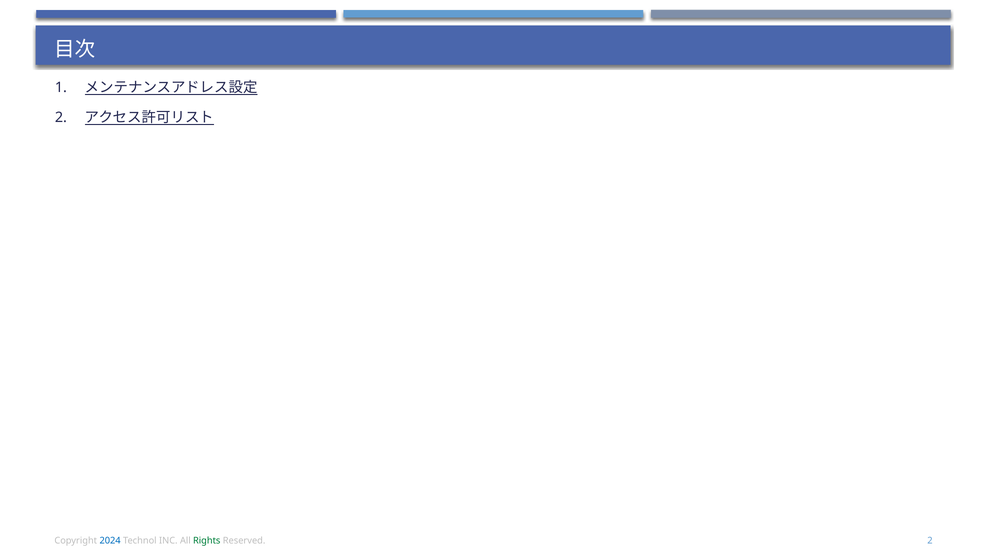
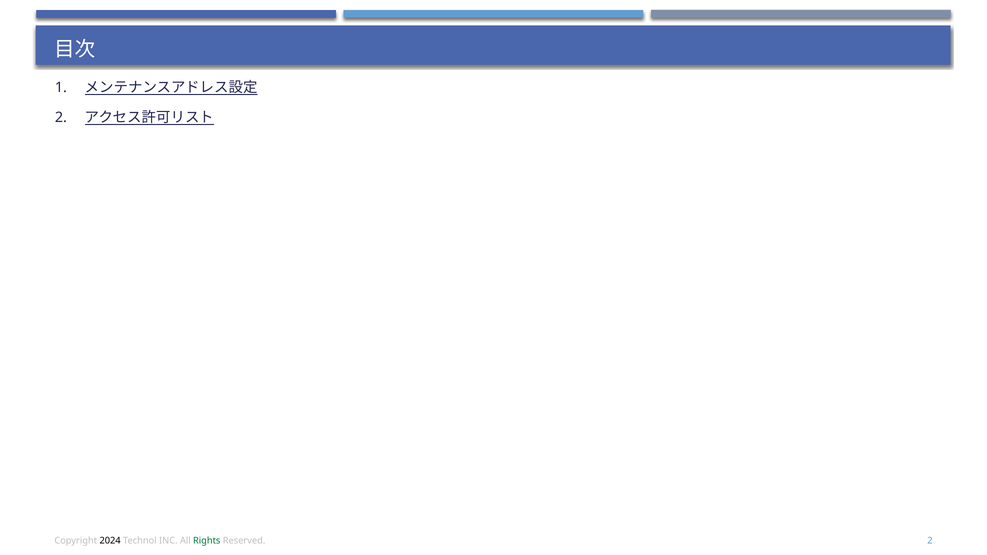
2024 colour: blue -> black (110, 541)
